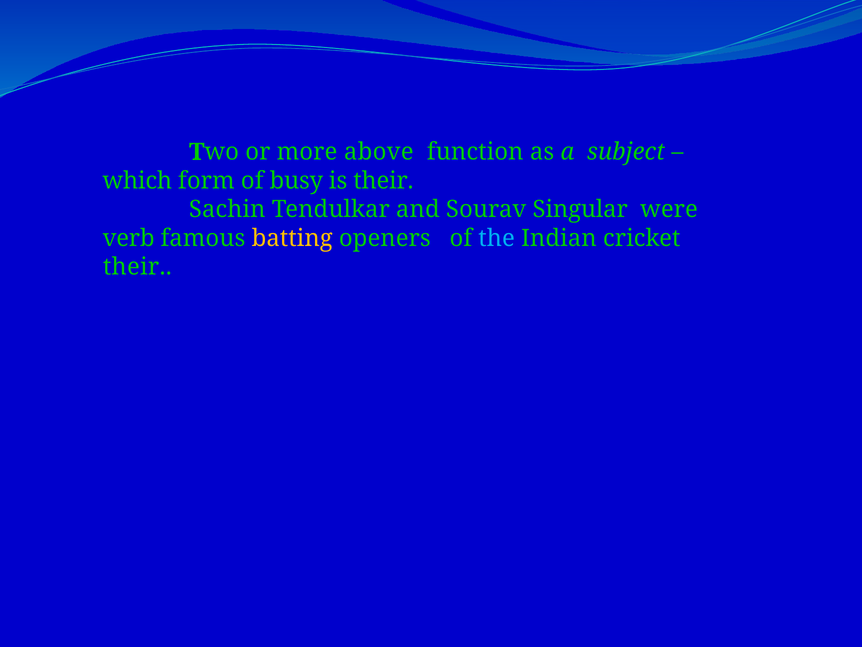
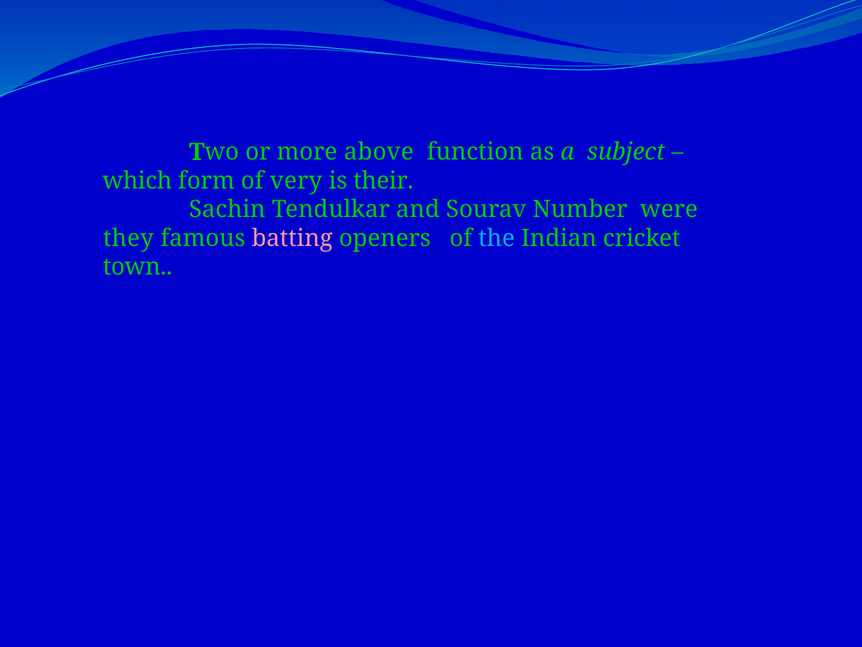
busy: busy -> very (296, 181)
Singular: Singular -> Number (580, 209)
verb: verb -> they (128, 238)
batting colour: yellow -> pink (292, 238)
their: their -> town (138, 267)
